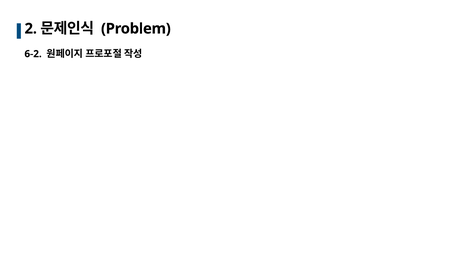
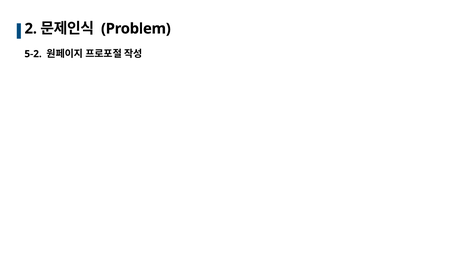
6-2: 6-2 -> 5-2 (33, 54)
